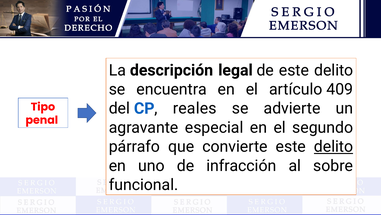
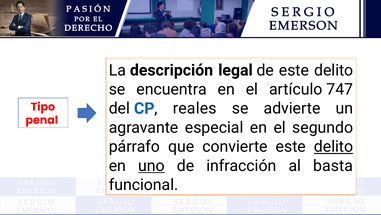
409: 409 -> 747 (340, 89)
uno underline: none -> present (151, 165)
sobre: sobre -> basta (333, 165)
